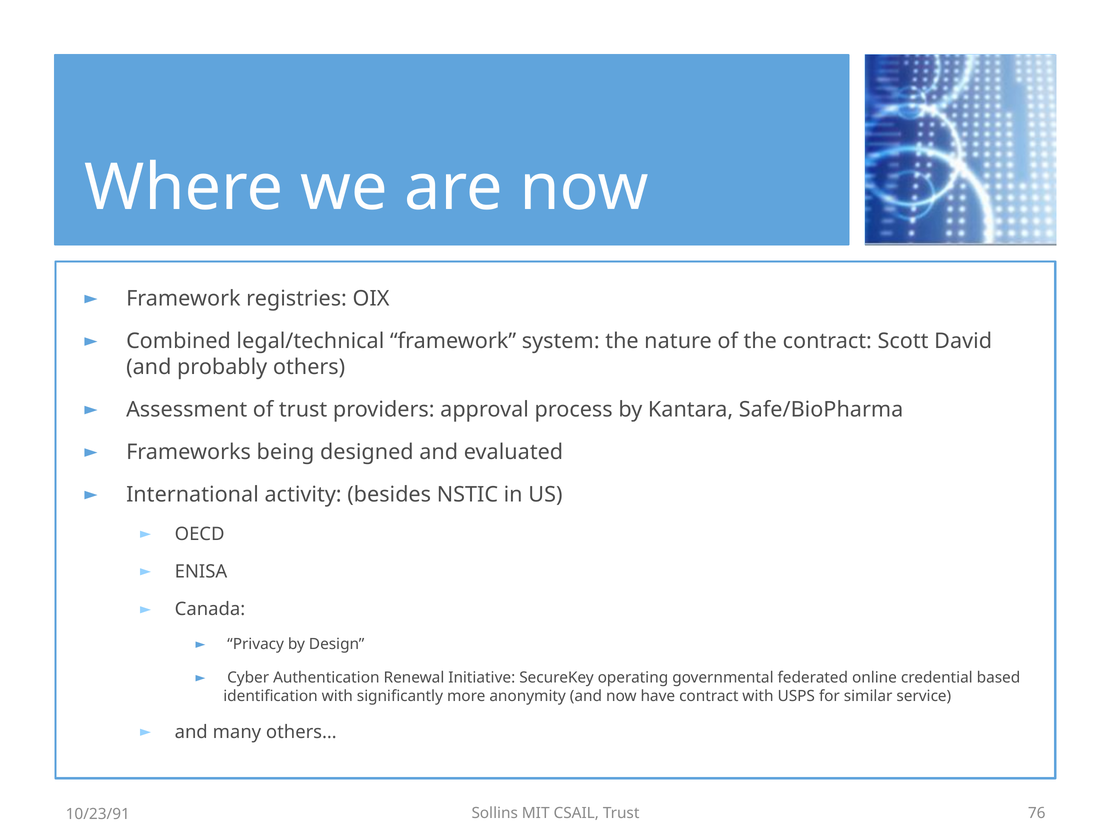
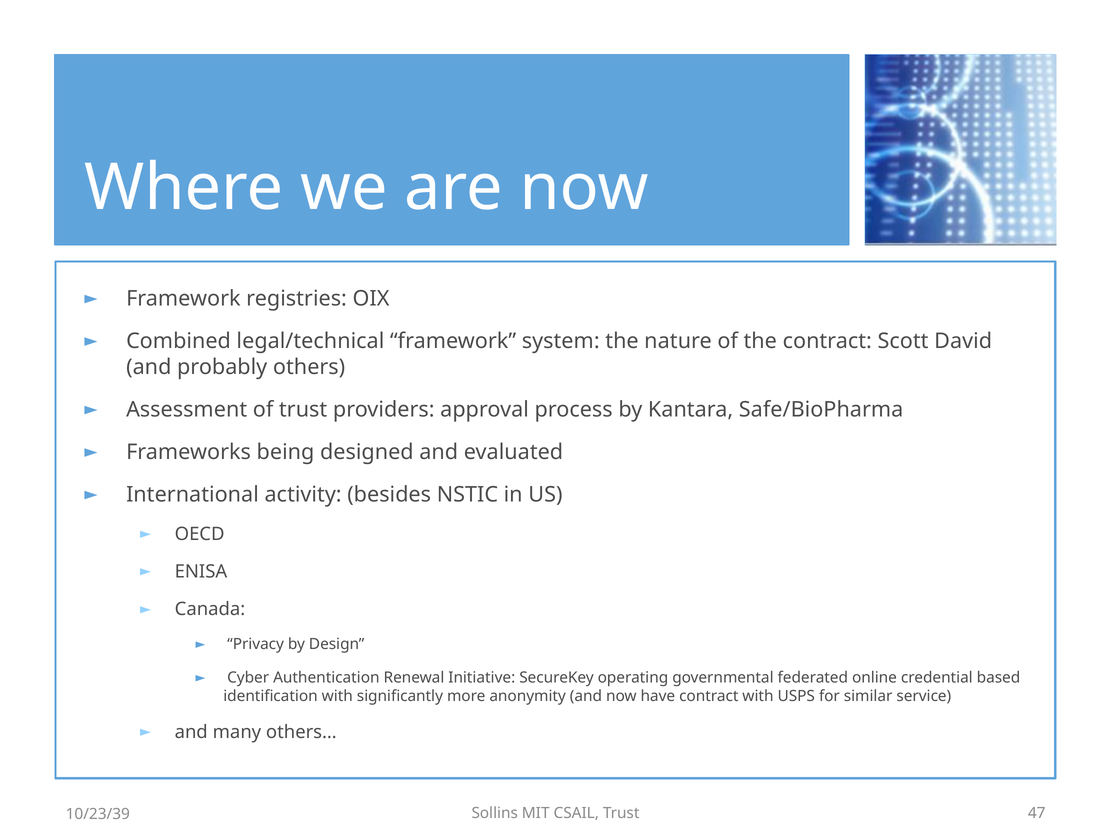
76: 76 -> 47 (1037, 813)
10/23/91: 10/23/91 -> 10/23/39 (98, 815)
